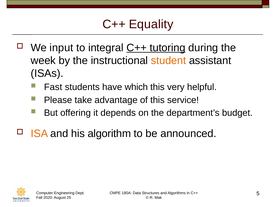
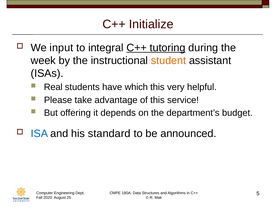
Equality: Equality -> Initialize (151, 24)
Fast: Fast -> Real (53, 87)
ISA colour: orange -> blue (39, 134)
algorithm: algorithm -> standard (109, 134)
